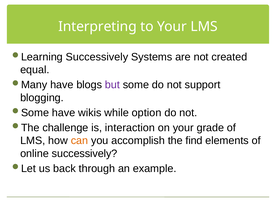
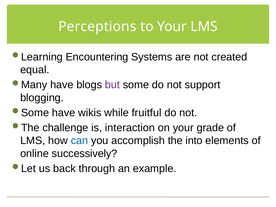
Interpreting: Interpreting -> Perceptions (97, 27)
Successively: Successively -> Encountering (97, 57)
option: option -> fruitful (147, 113)
can colour: orange -> blue (79, 141)
find: find -> into (194, 141)
